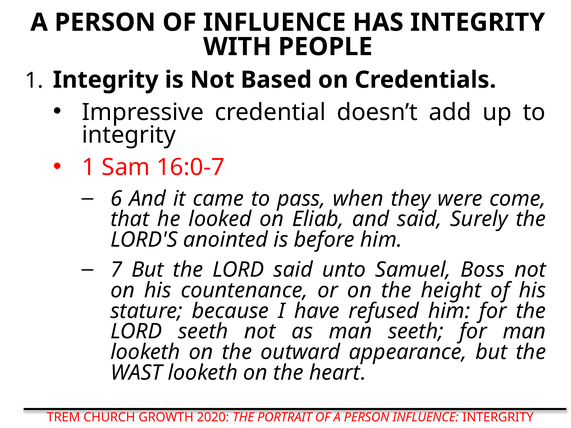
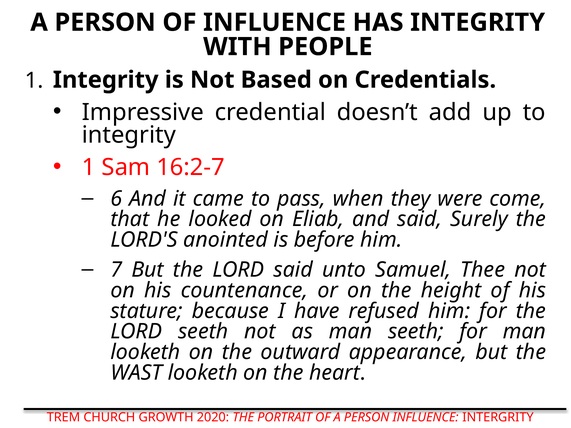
16:0-7: 16:0-7 -> 16:2-7 (191, 167)
Boss: Boss -> Thee (483, 270)
